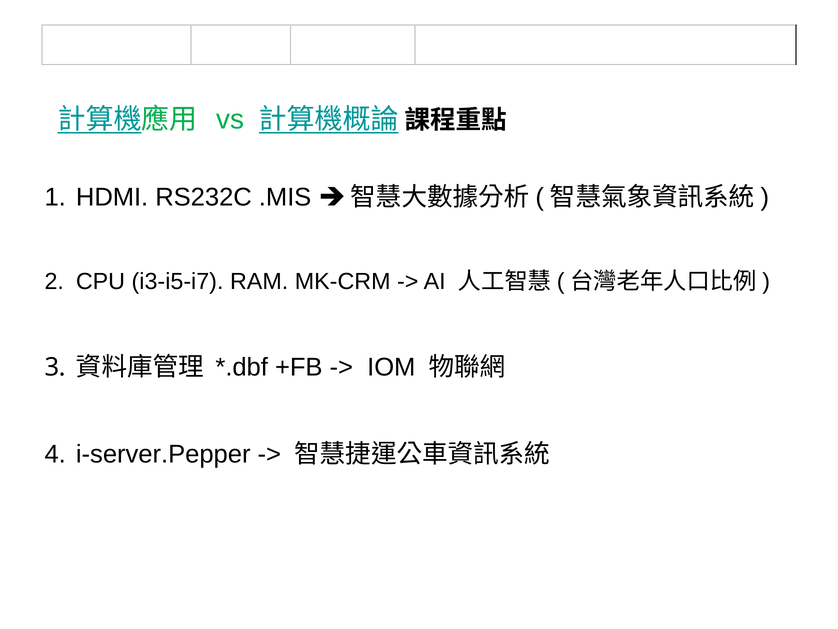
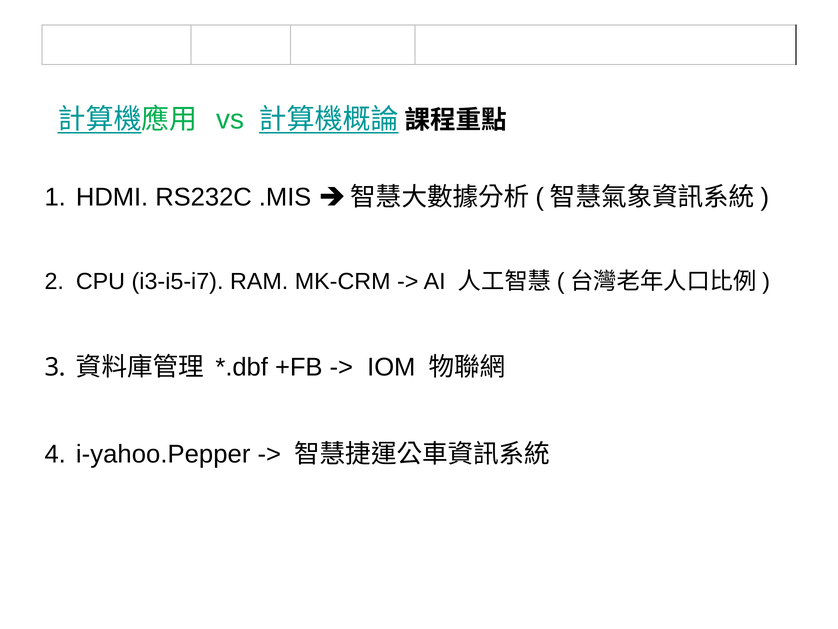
i-server.Pepper: i-server.Pepper -> i-yahoo.Pepper (163, 454)
